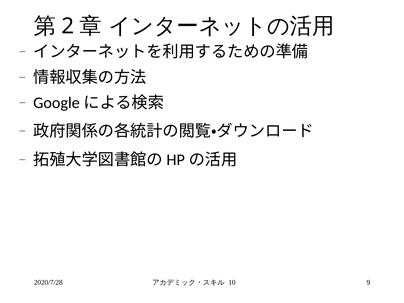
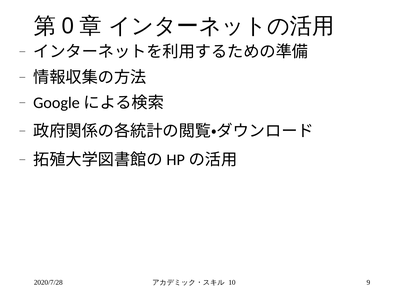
2: 2 -> 0 (68, 26)
